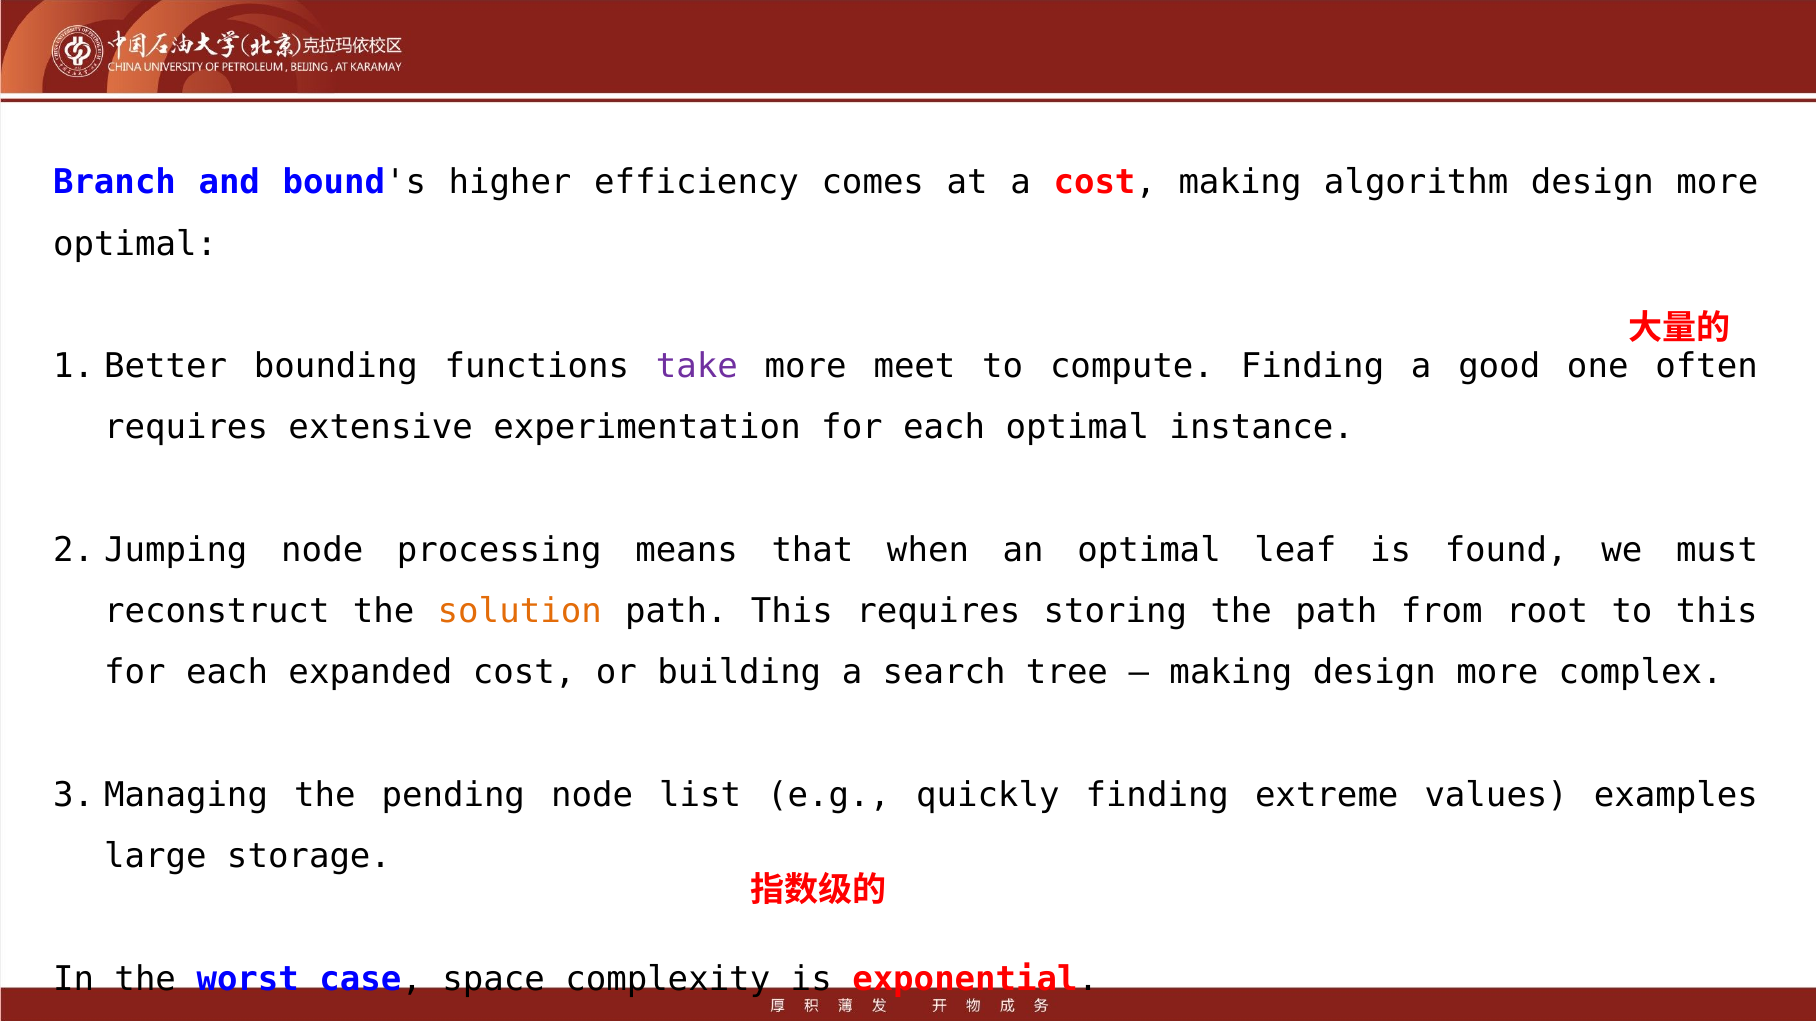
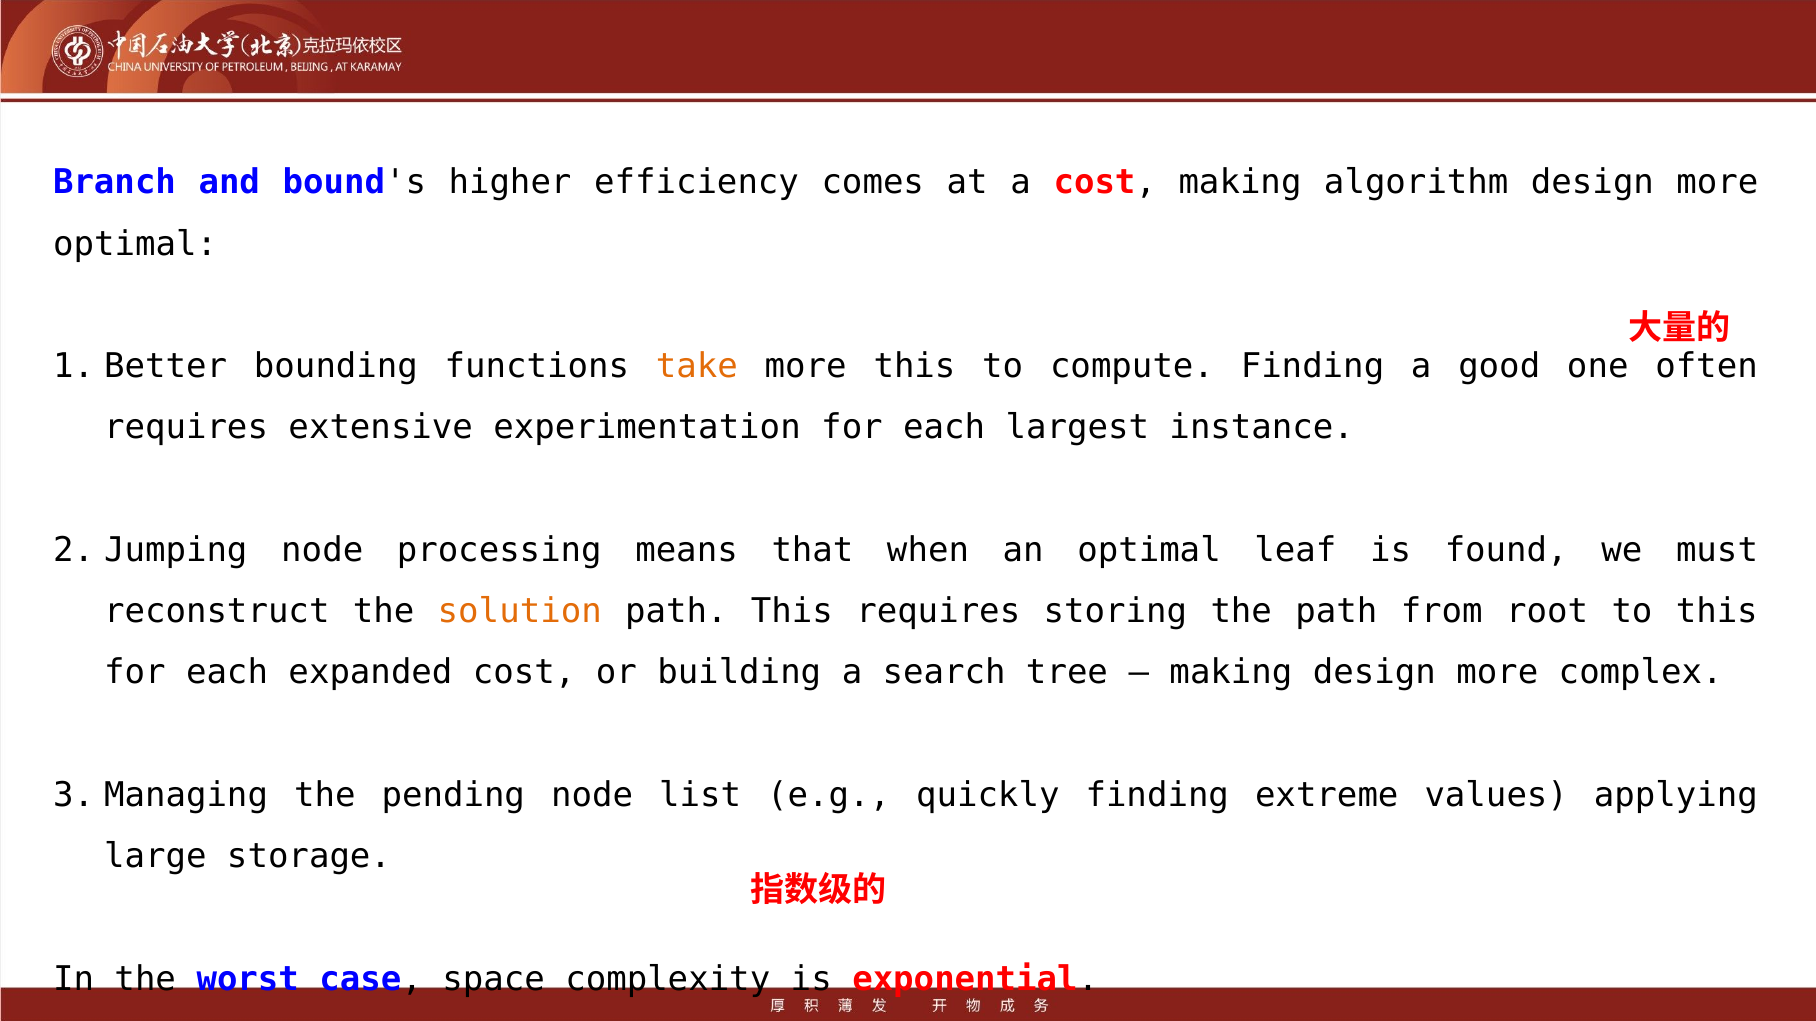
take colour: purple -> orange (697, 367)
more meet: meet -> this (914, 367)
each optimal: optimal -> largest (1077, 428)
examples: examples -> applying (1676, 796)
